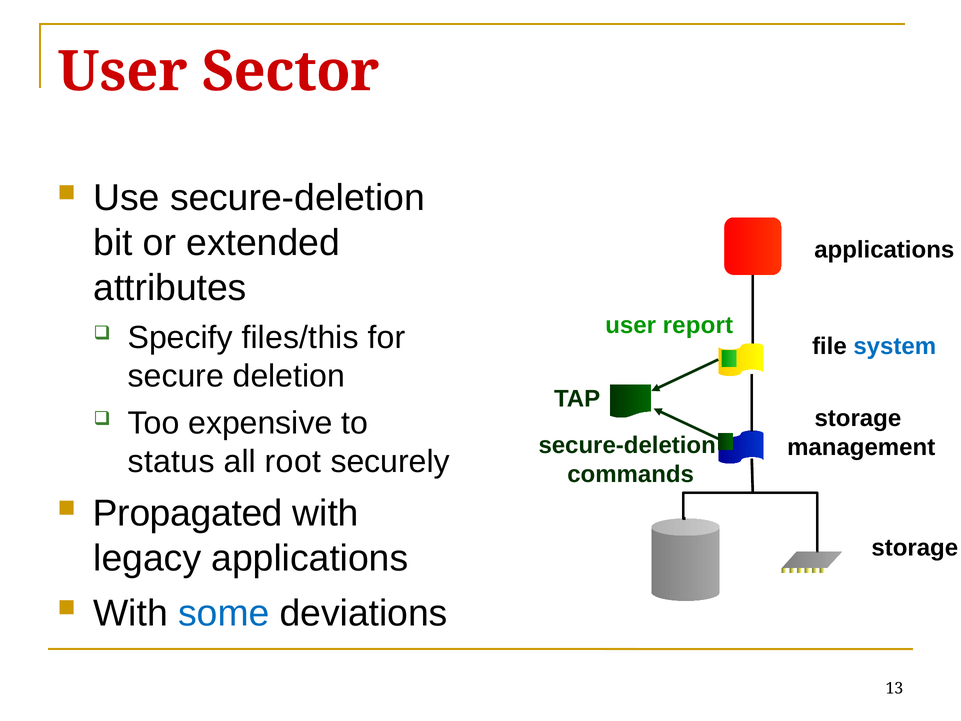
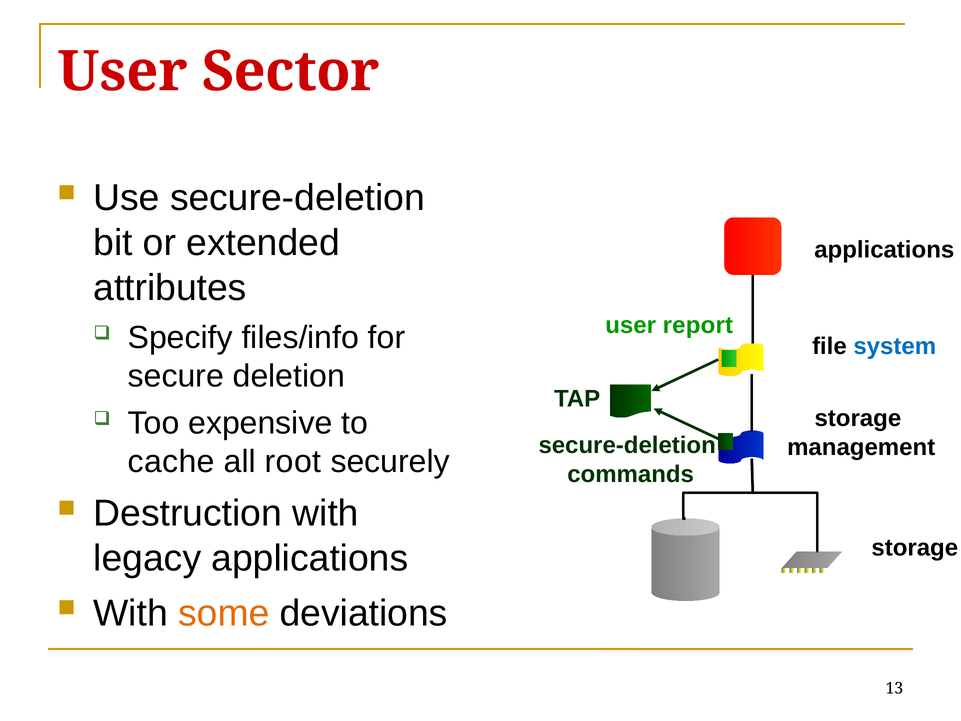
files/this: files/this -> files/info (300, 338)
status: status -> cache (171, 461)
Propagated: Propagated -> Destruction (188, 513)
some colour: blue -> orange (224, 613)
